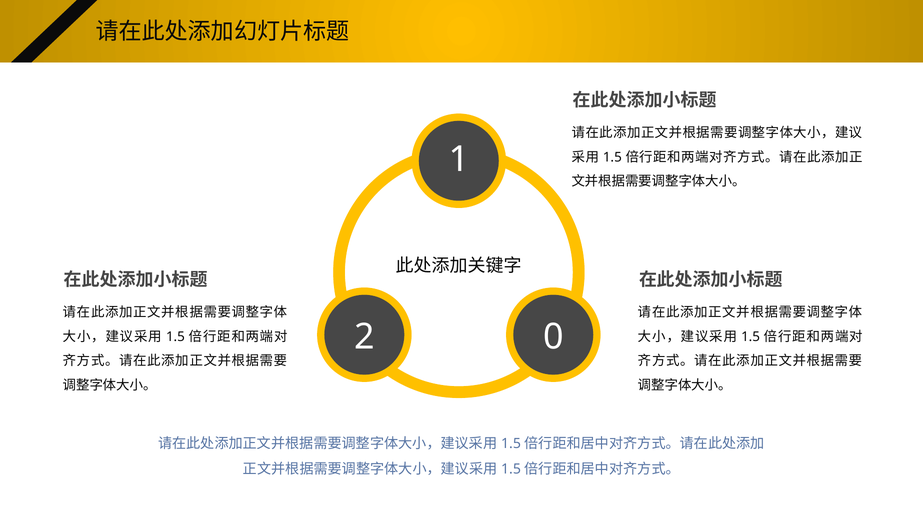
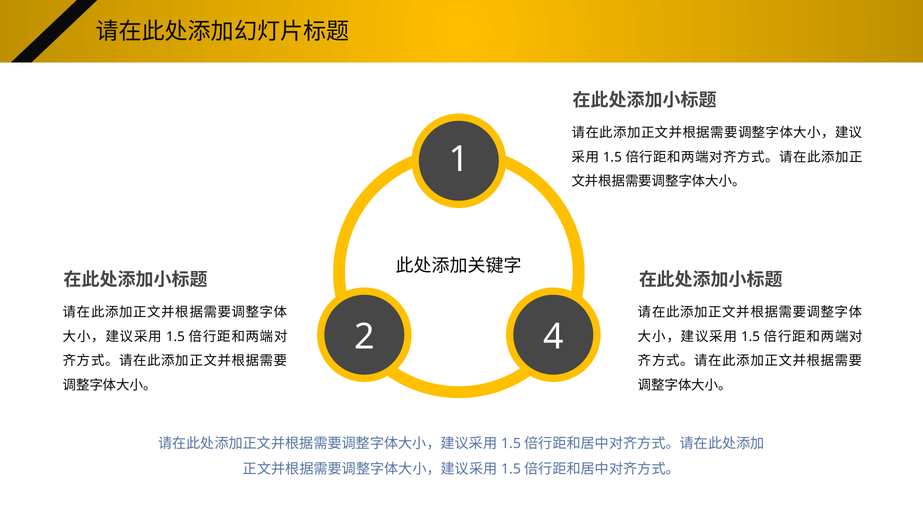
0: 0 -> 4 (553, 337)
